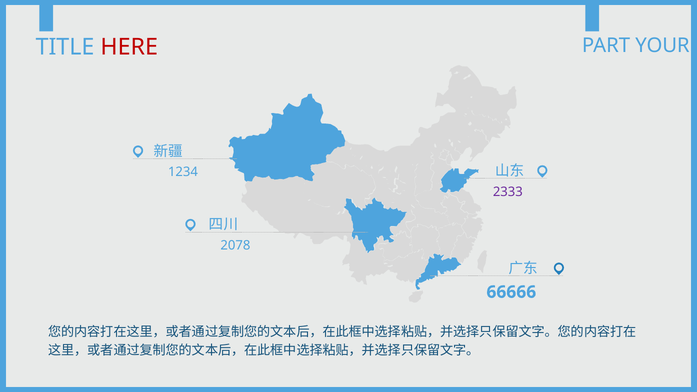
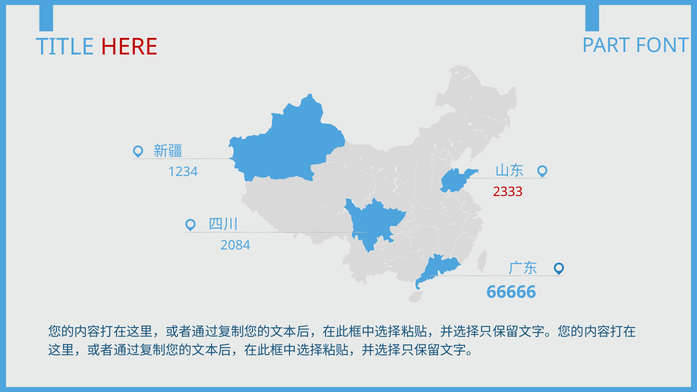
YOUR: YOUR -> FONT (662, 46)
2333 colour: purple -> red (508, 192)
2078: 2078 -> 2084 (235, 246)
